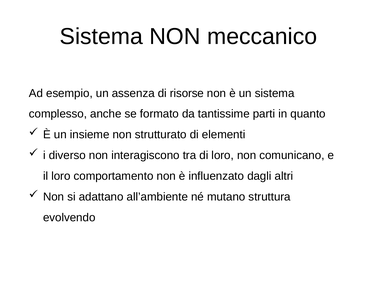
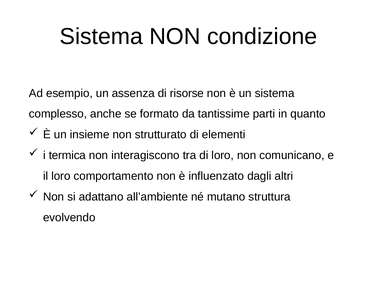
meccanico: meccanico -> condizione (262, 36)
diverso: diverso -> termica (67, 155)
